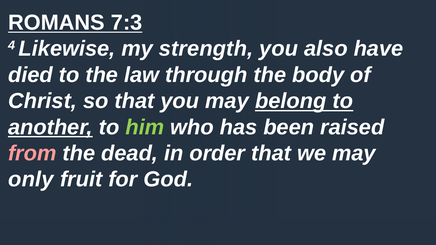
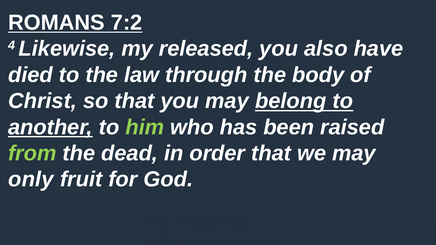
7:3: 7:3 -> 7:2 (127, 23)
strength: strength -> released (206, 49)
from colour: pink -> light green (32, 153)
